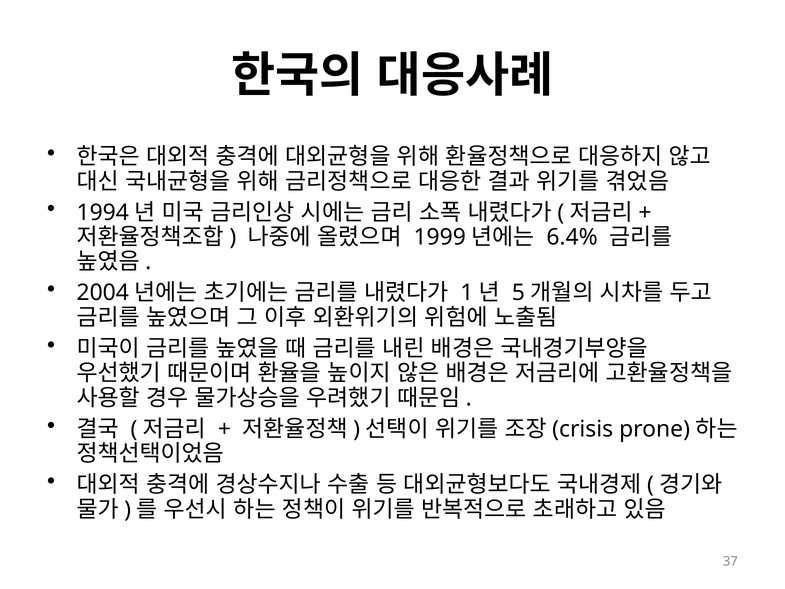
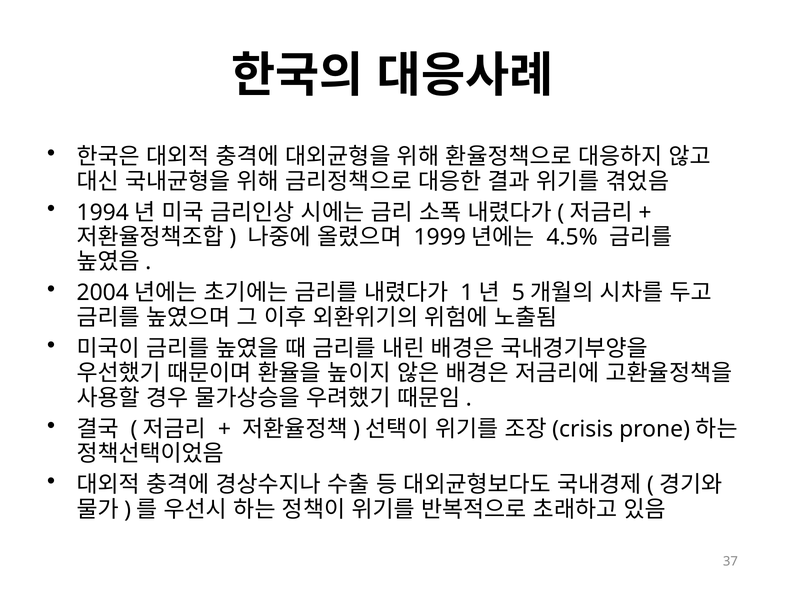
6.4%: 6.4% -> 4.5% (572, 237)
